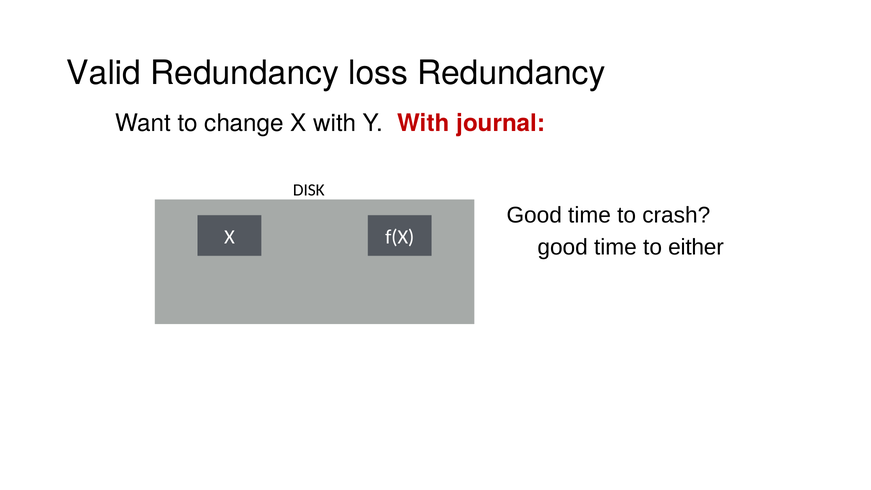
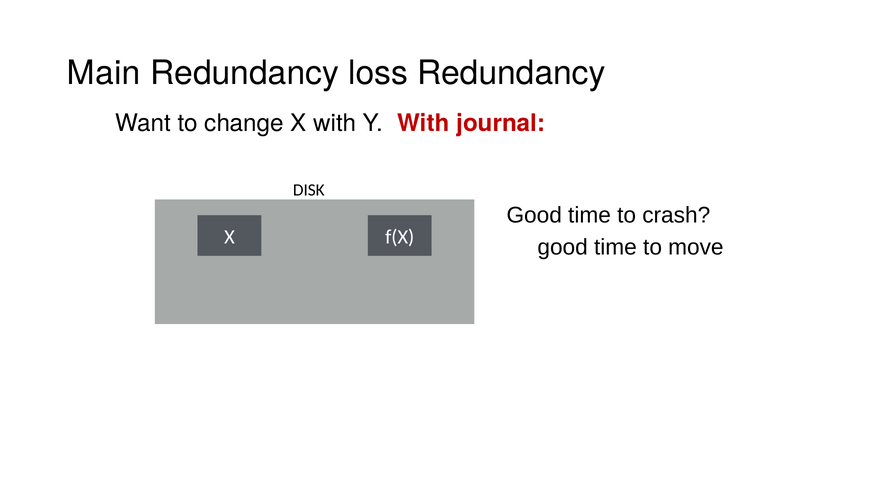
Valid: Valid -> Main (104, 73)
either: either -> move (696, 247)
